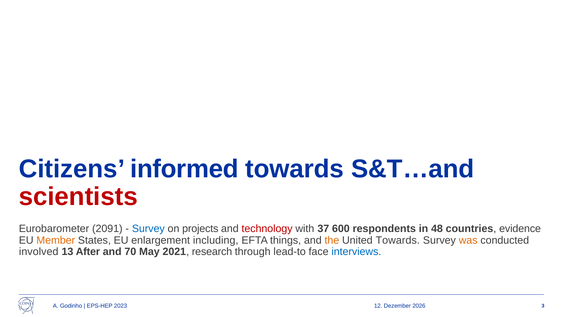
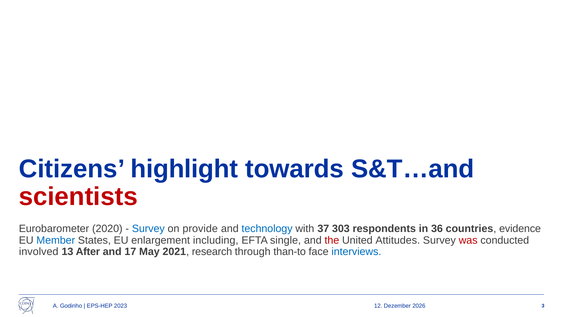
informed: informed -> highlight (184, 169)
2091: 2091 -> 2020 (107, 229)
projects: projects -> provide (200, 229)
technology colour: red -> blue (267, 229)
600: 600 -> 303 (341, 229)
48: 48 -> 36 (437, 229)
Member colour: orange -> blue (56, 240)
things: things -> single (285, 240)
the colour: orange -> red (332, 240)
United Towards: Towards -> Attitudes (398, 240)
was colour: orange -> red (468, 240)
70: 70 -> 17 (130, 251)
lead-to: lead-to -> than-to (290, 251)
